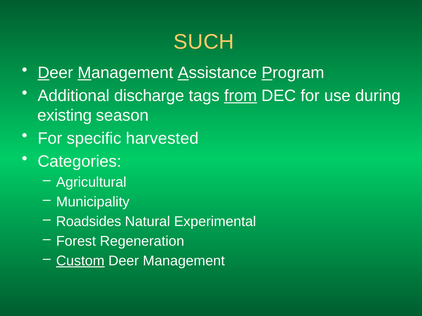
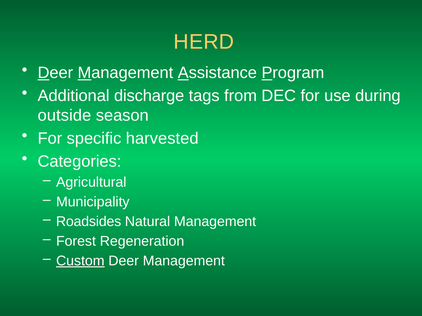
SUCH: SUCH -> HERD (204, 42)
from underline: present -> none (241, 96)
existing: existing -> outside (64, 116)
Natural Experimental: Experimental -> Management (215, 222)
